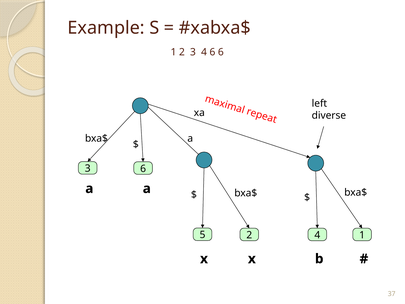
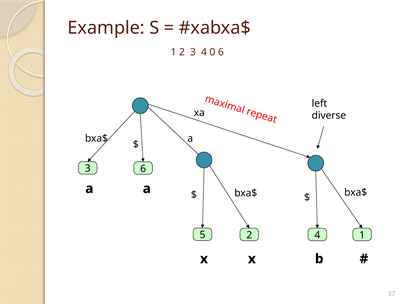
4 6: 6 -> 0 (212, 52)
